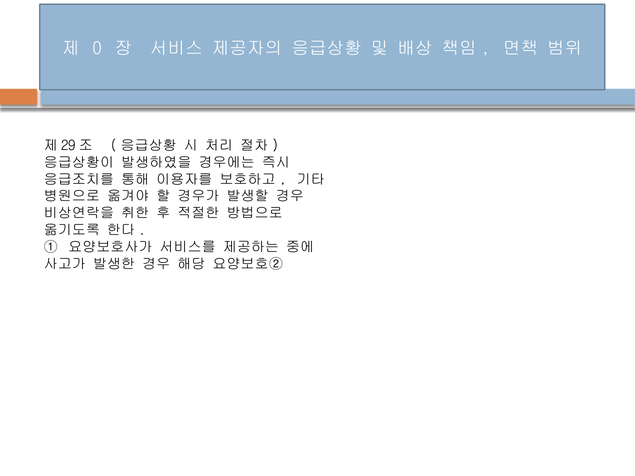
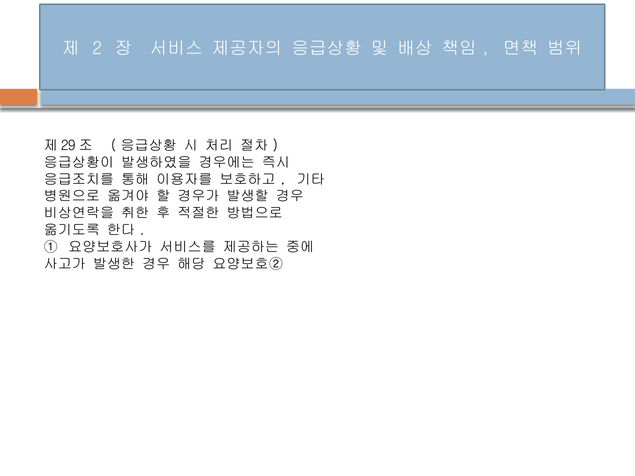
0: 0 -> 2 (97, 48)
